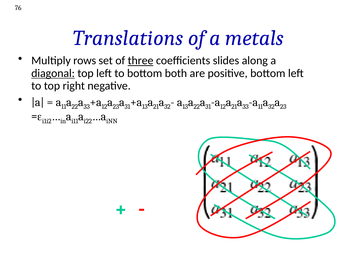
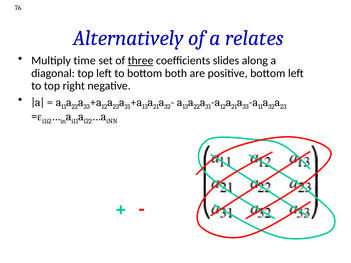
Translations: Translations -> Alternatively (128, 38)
metals: metals -> relates (254, 38)
rows: rows -> time (85, 61)
diagonal underline: present -> none (53, 73)
